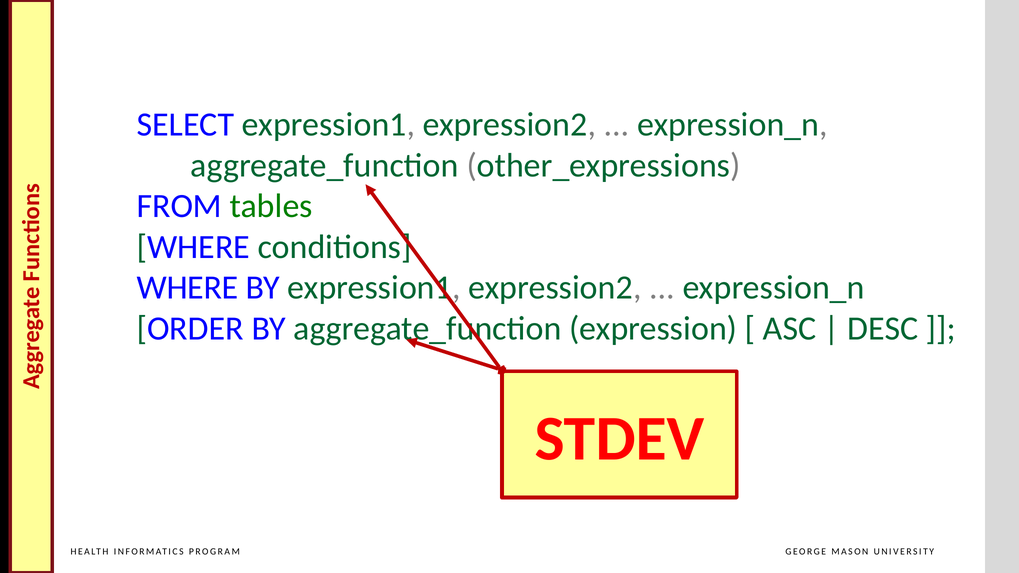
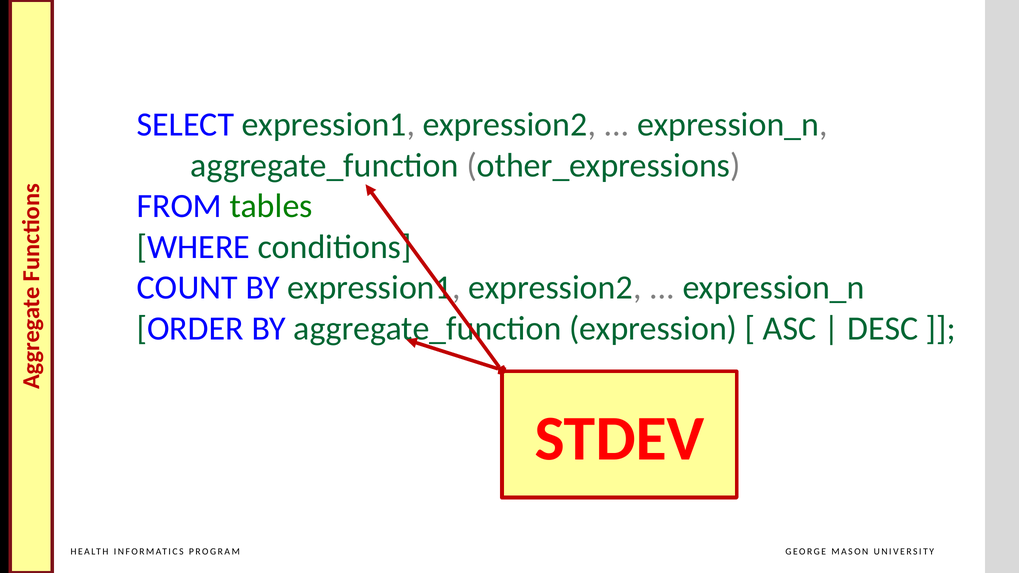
WHERE: WHERE -> COUNT (187, 288)
